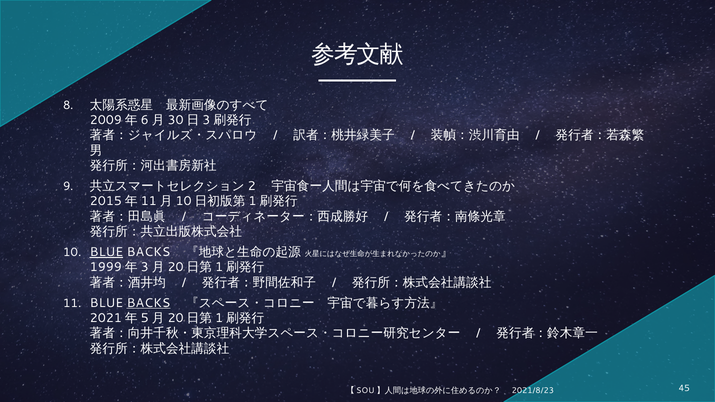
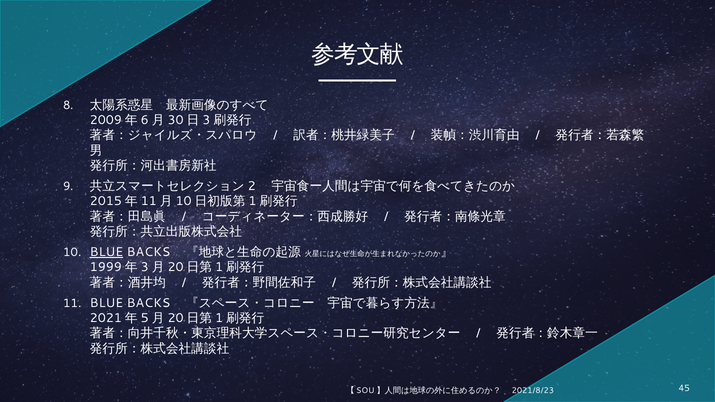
BACKS underline: present -> none (149, 303)
